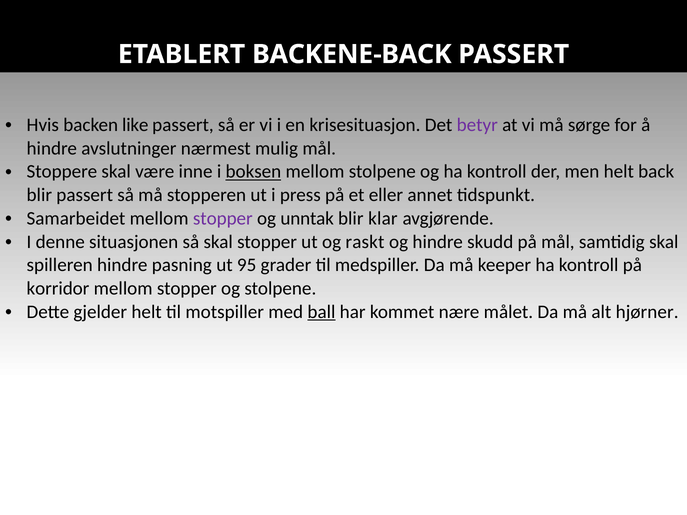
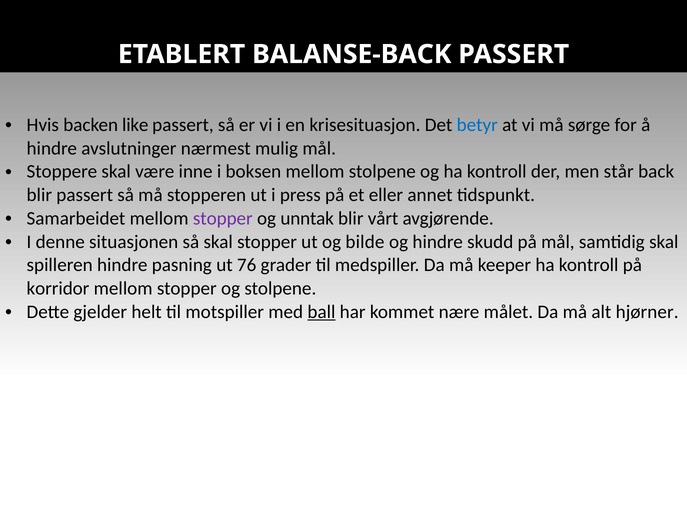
BACKENE-BACK: BACKENE-BACK -> BALANSE-BACK (352, 54)
betyr colour: purple -> blue (477, 125)
boksen underline: present -> none (253, 172)
men helt: helt -> står (619, 172)
klar: klar -> vårt (383, 218)
raskt: raskt -> bilde (365, 242)
95: 95 -> 76 (247, 265)
